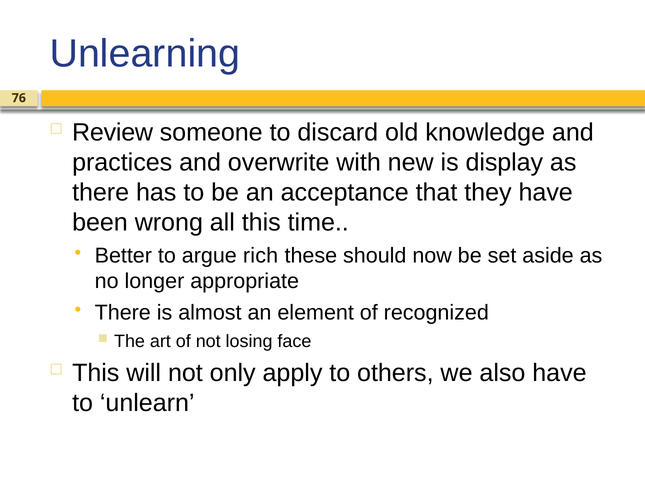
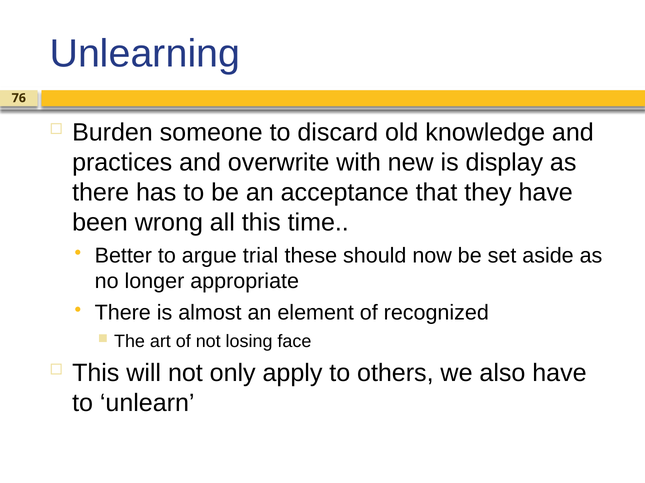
Review: Review -> Burden (112, 133)
rich: rich -> trial (261, 256)
